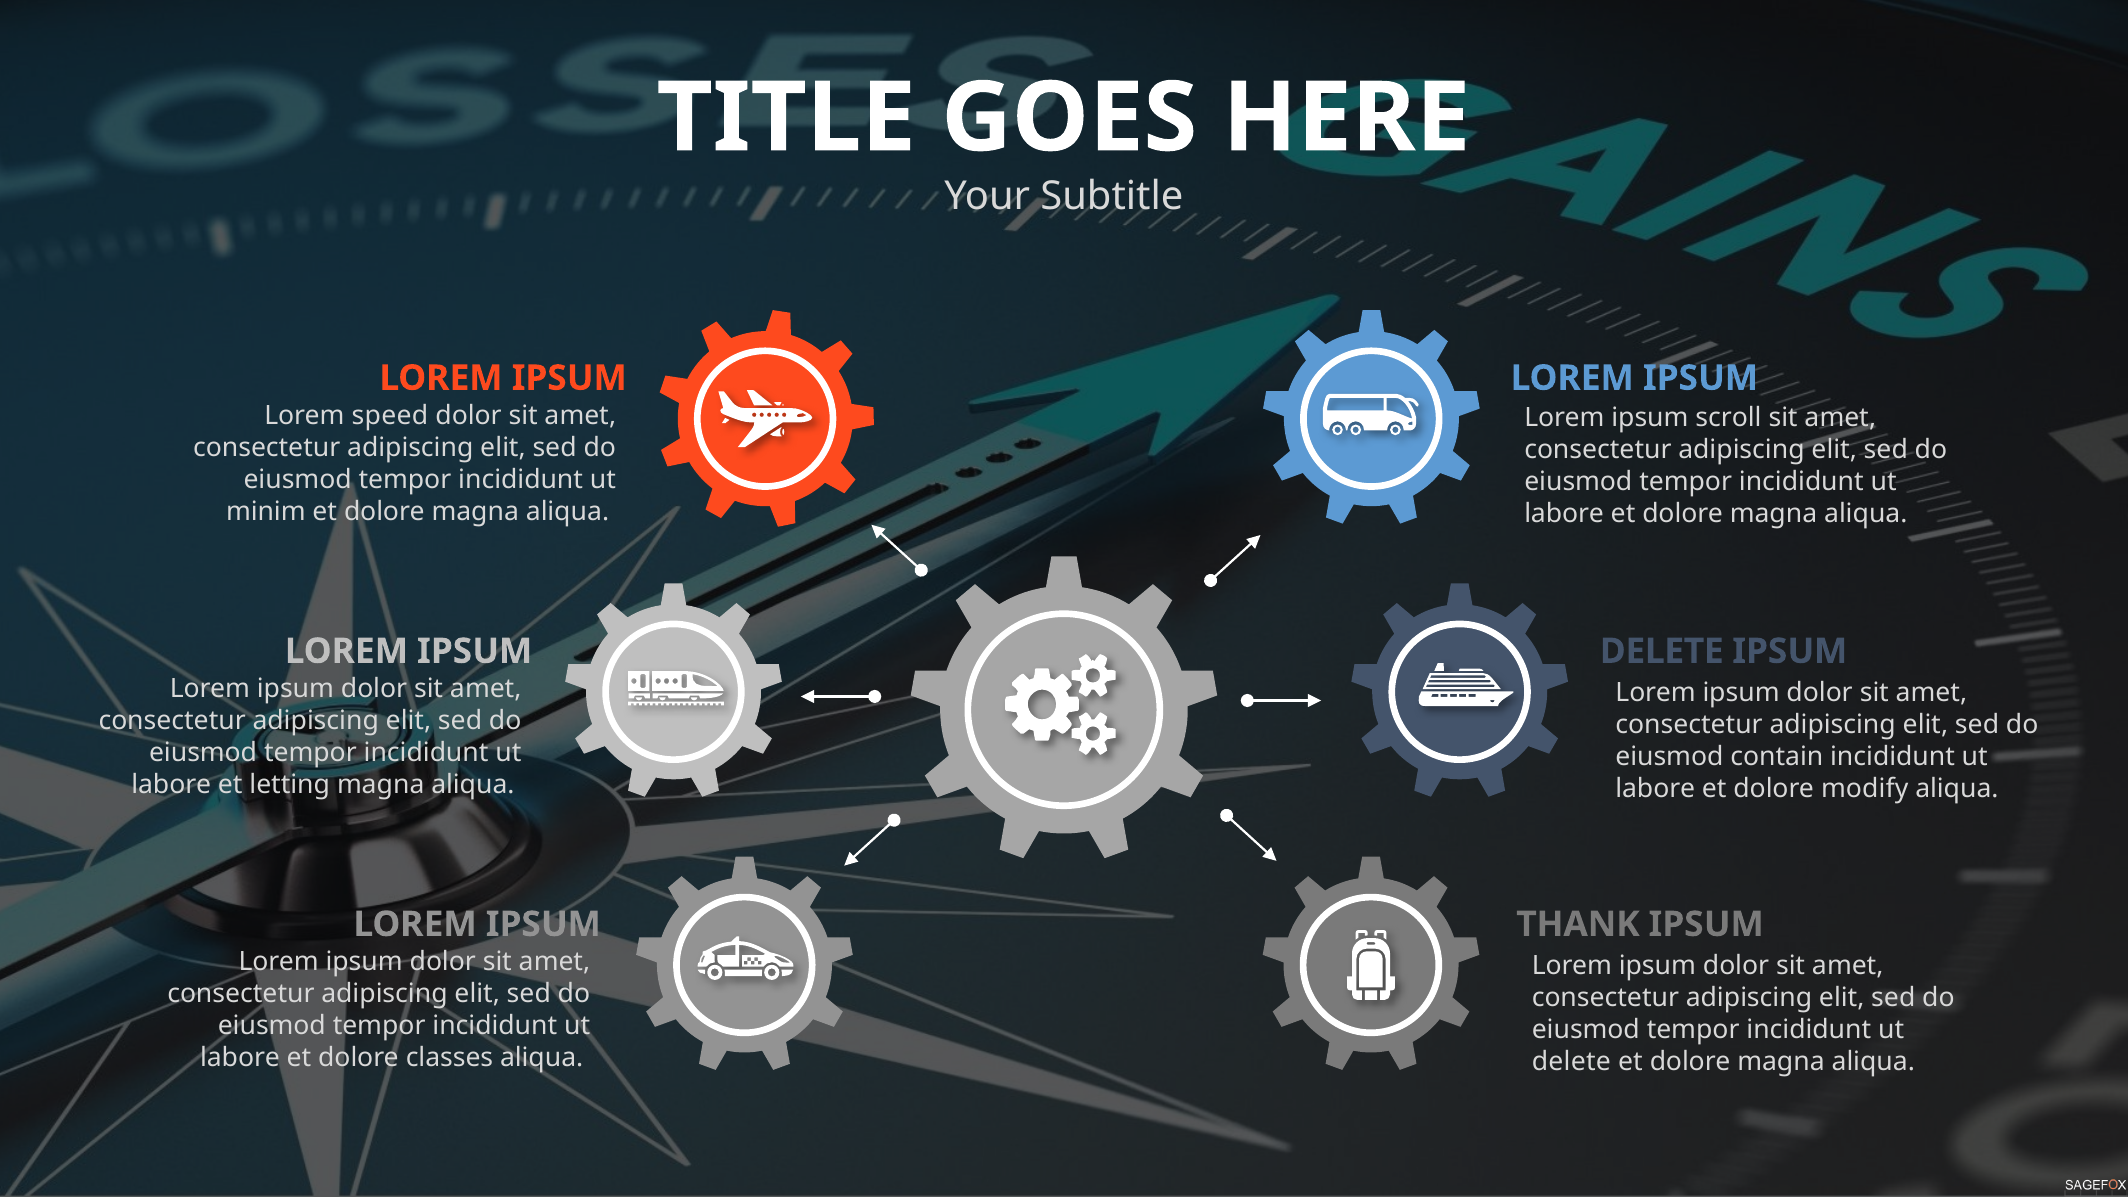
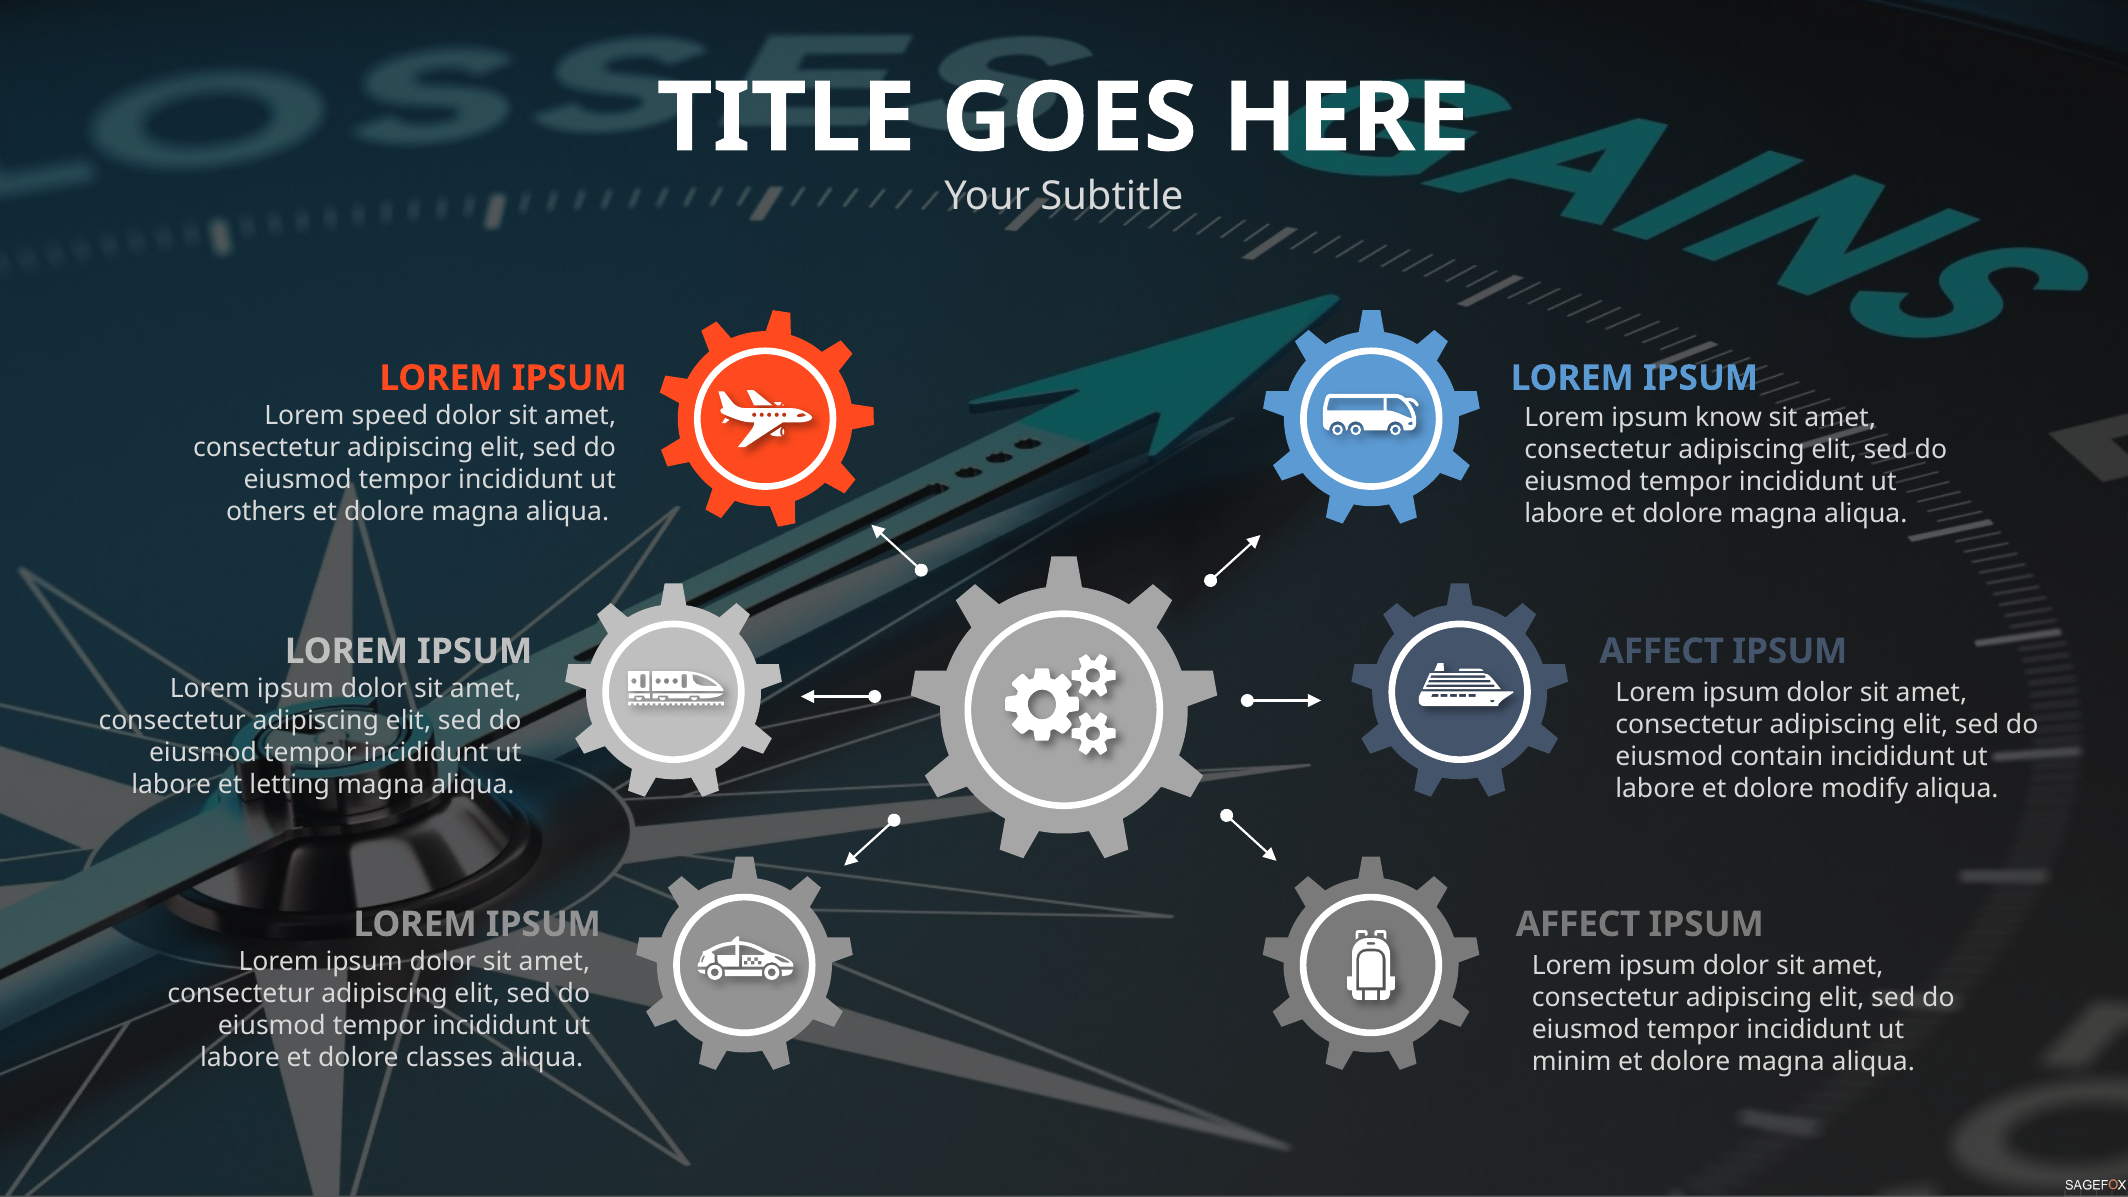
scroll: scroll -> know (1729, 418)
minim: minim -> others (266, 511)
DELETE: DELETE -> AFFECT (1662, 651)
THANK: THANK -> AFFECT (1578, 924)
delete: delete -> minim (1572, 1062)
